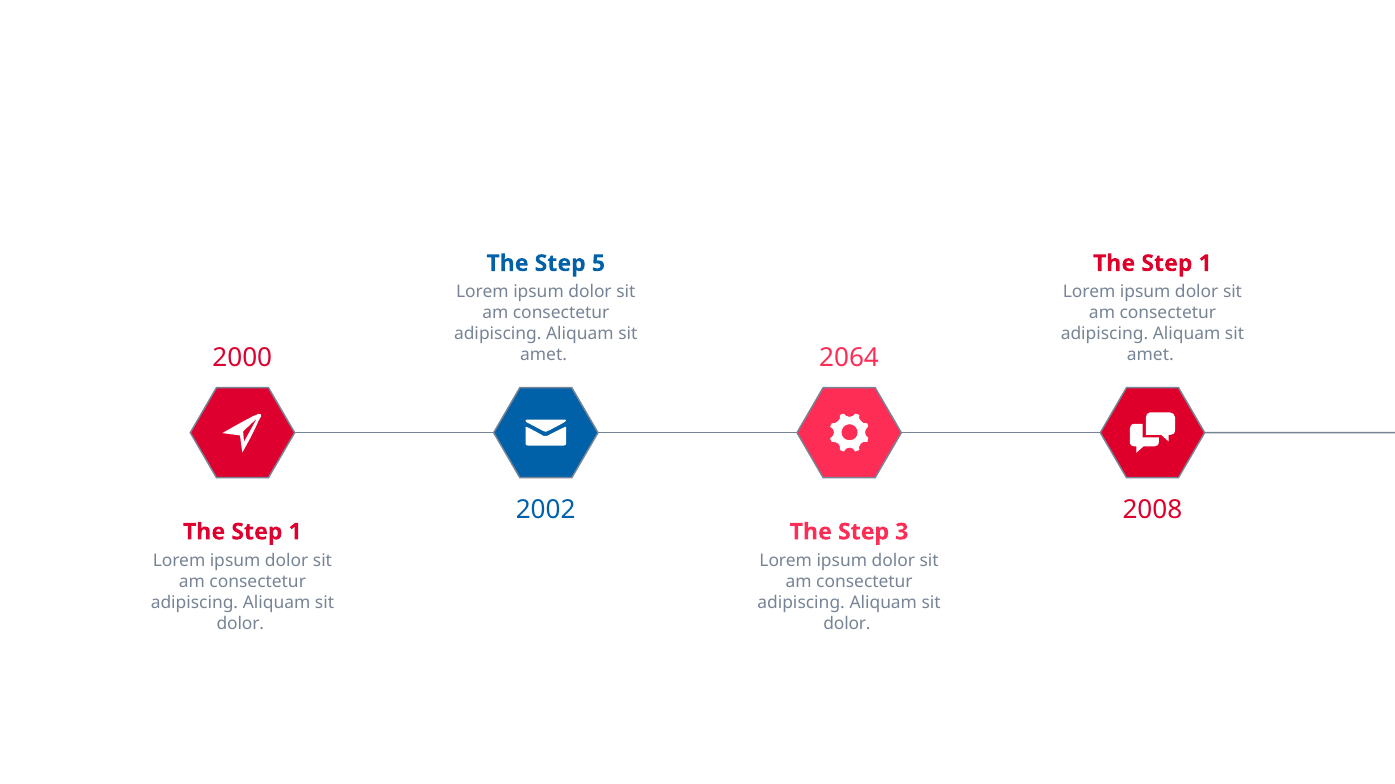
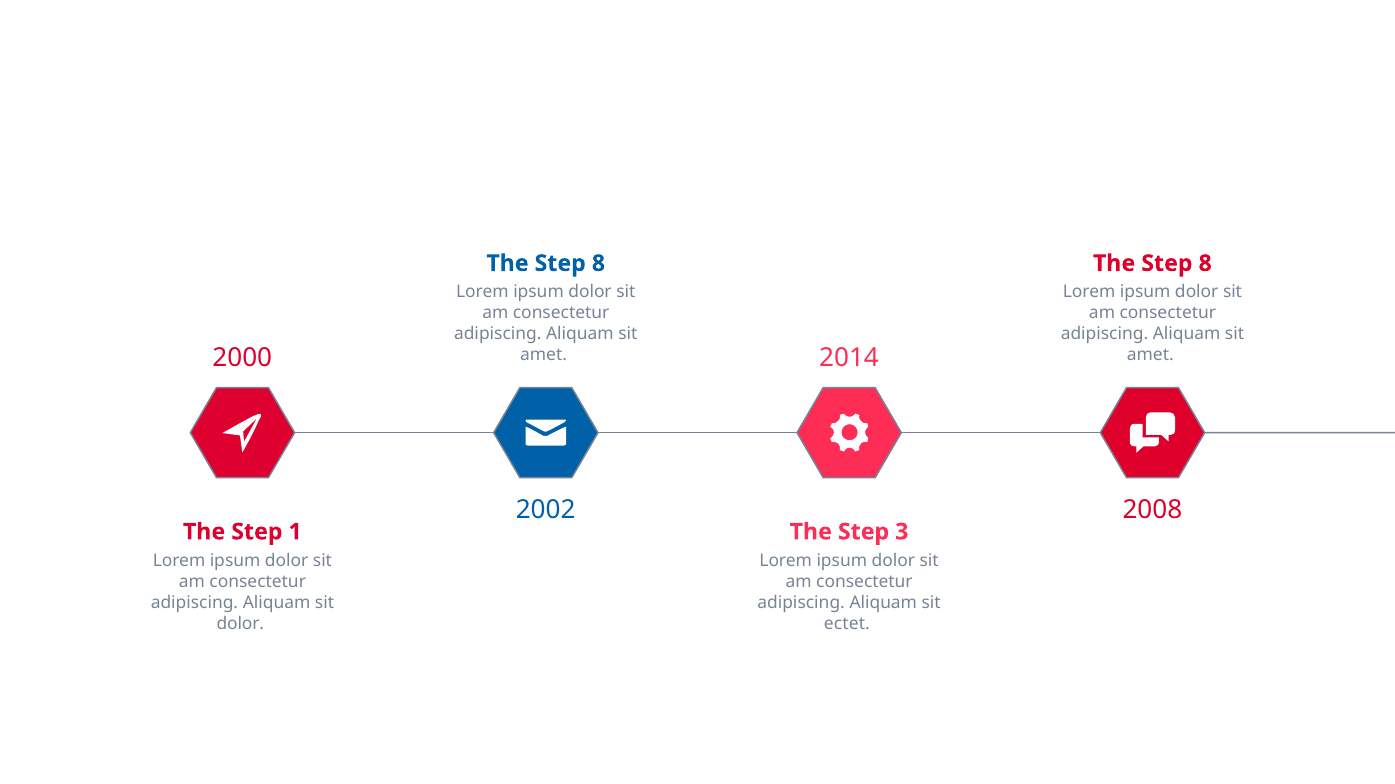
5: 5 -> 8 (598, 264)
1: 1 -> 8 (1205, 264)
2064: 2064 -> 2014 (849, 358)
dolor: dolor -> ectet (847, 624)
